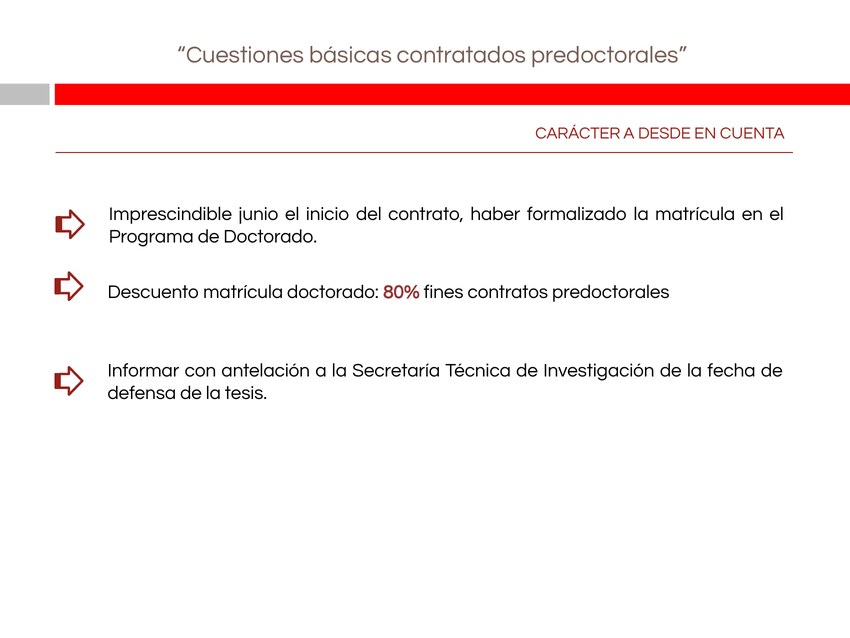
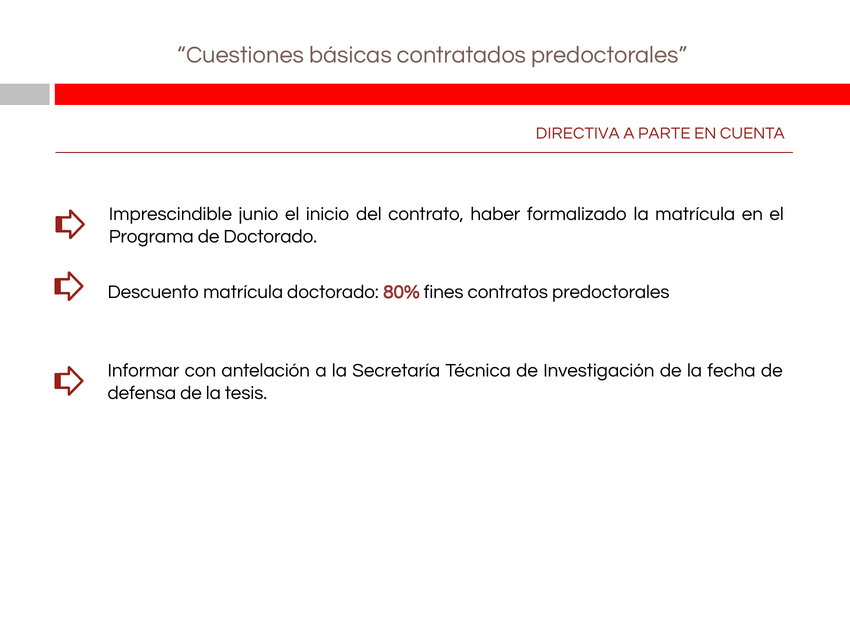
CARÁCTER: CARÁCTER -> DIRECTIVA (578, 133)
DESDE: DESDE -> PARTE (664, 133)
